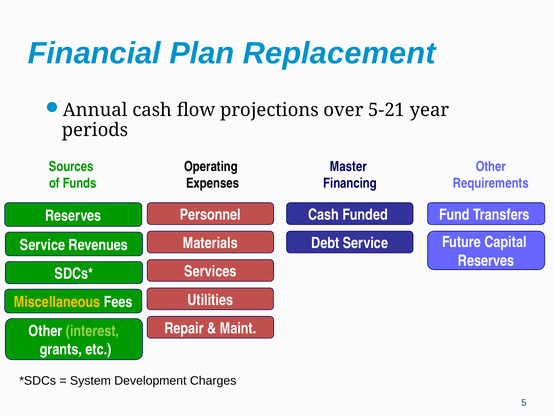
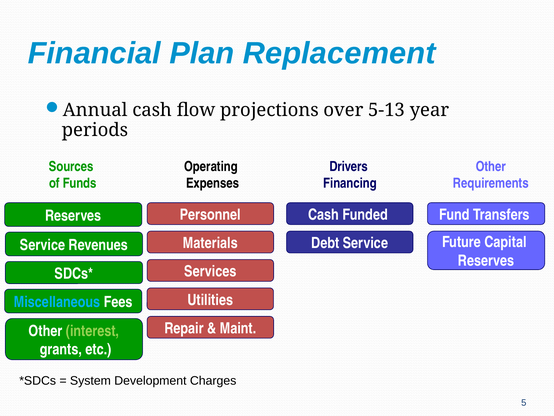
5-21: 5-21 -> 5-13 (387, 110)
Master: Master -> Drivers (349, 166)
Miscellaneous colour: yellow -> light blue (57, 302)
